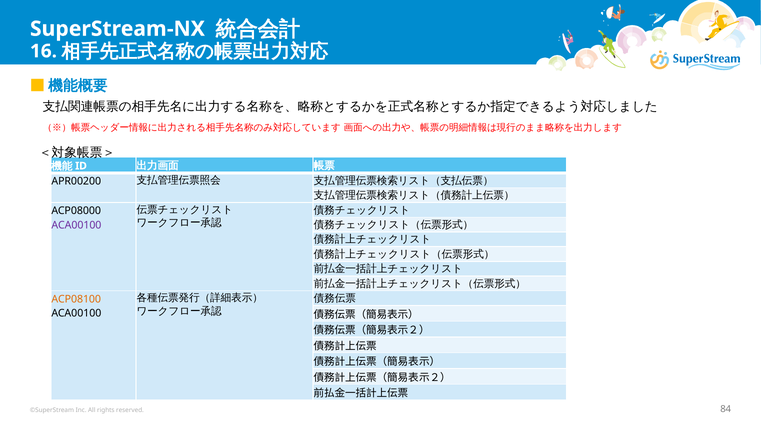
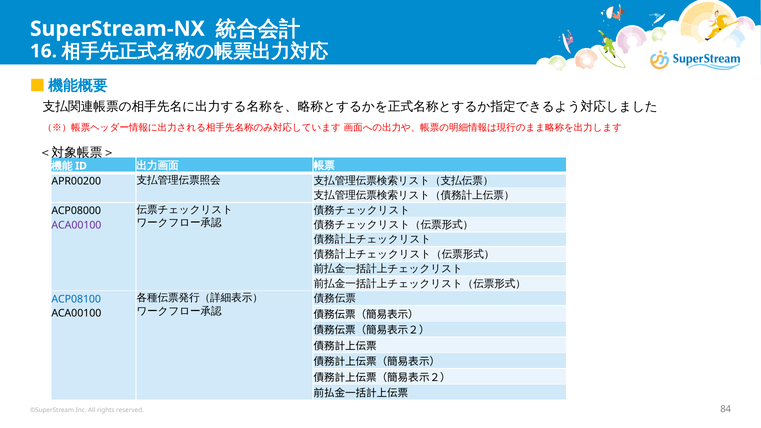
ACP08100 colour: orange -> blue (76, 299)
